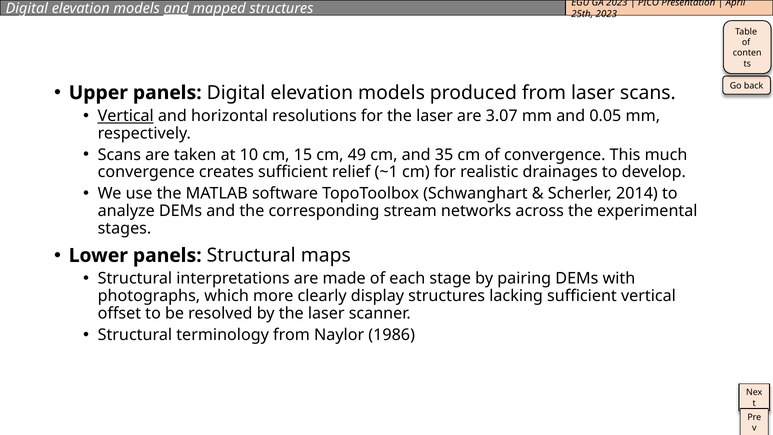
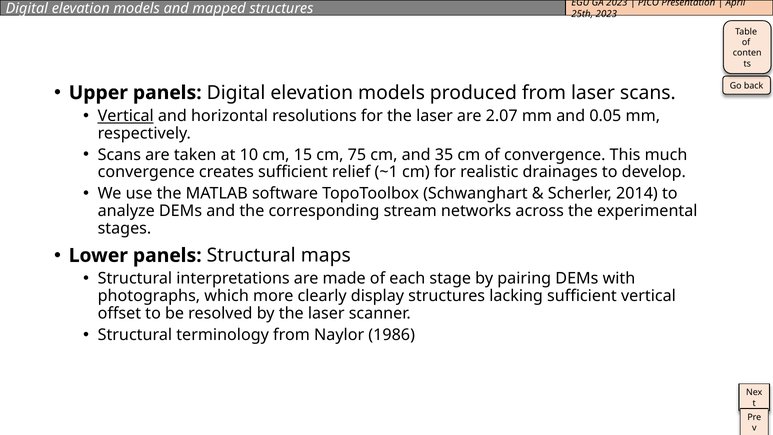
and underline: present -> none (176, 9)
3.07: 3.07 -> 2.07 (502, 116)
49: 49 -> 75 (357, 155)
